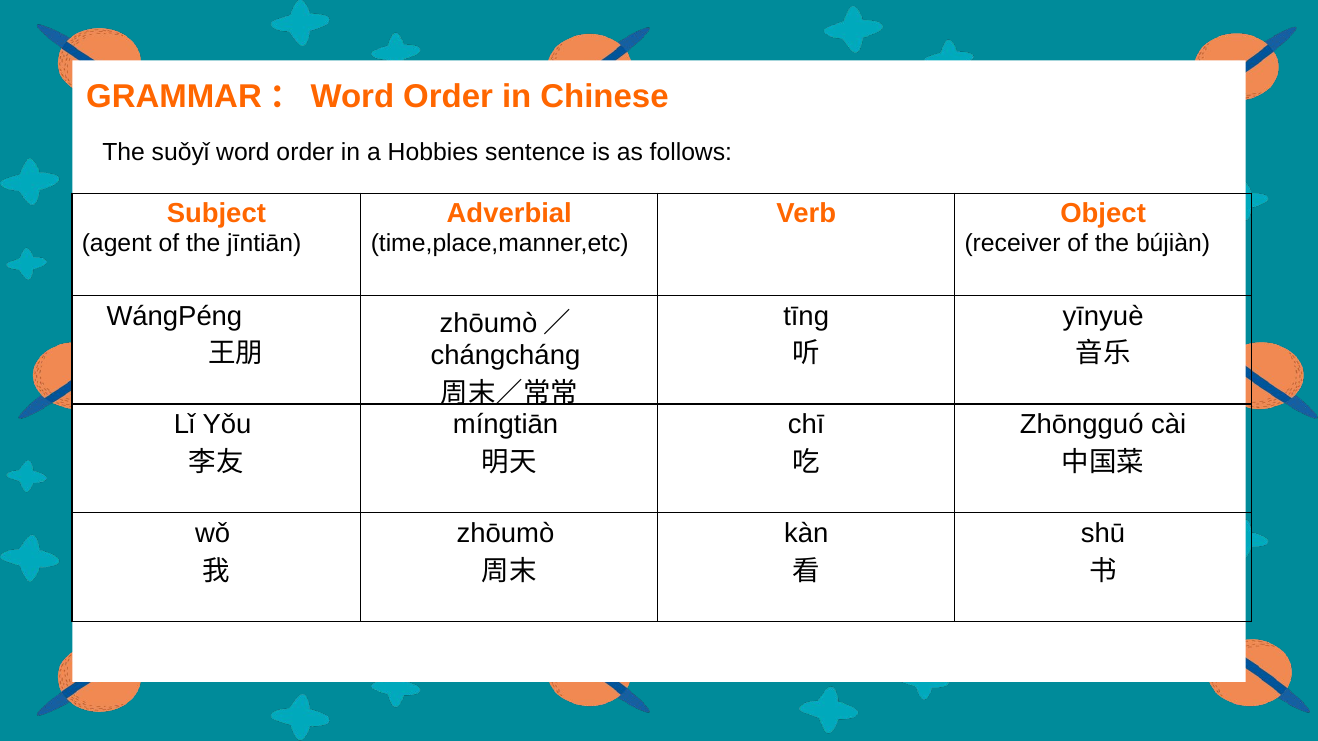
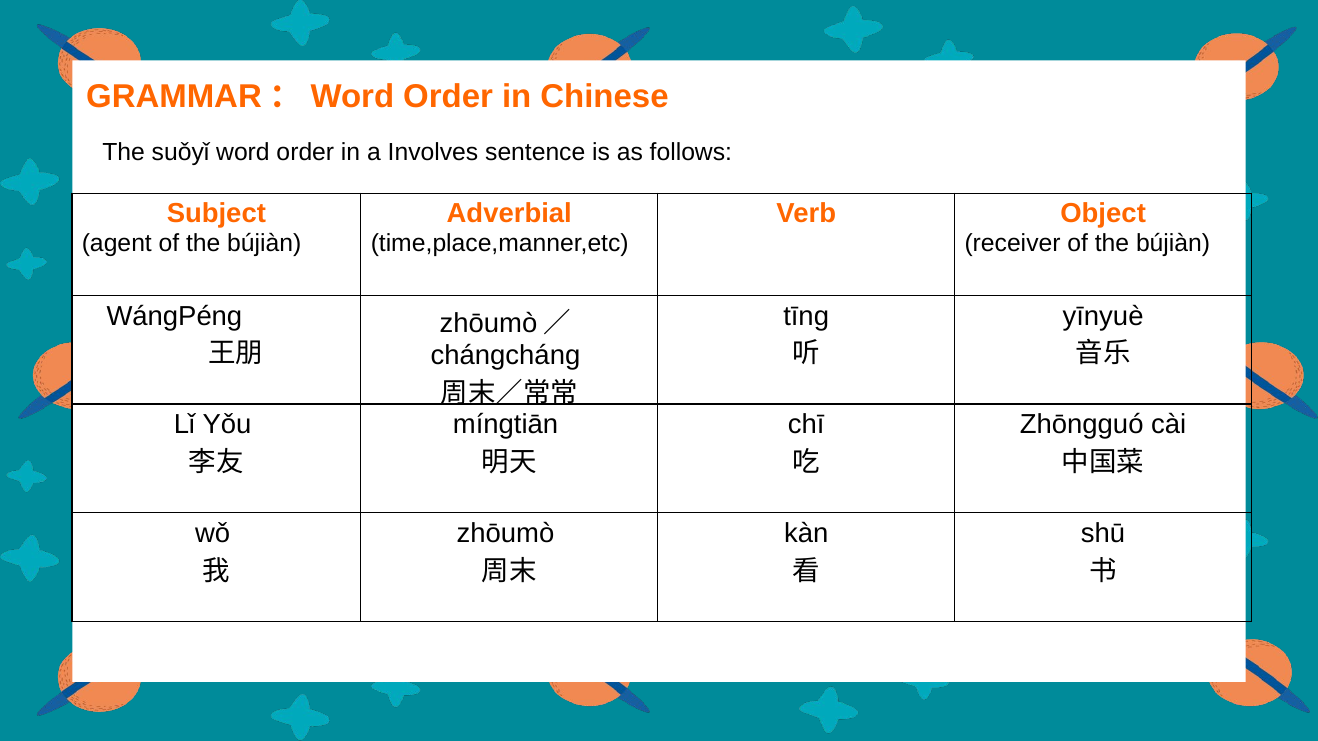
Hobbies: Hobbies -> Involves (433, 152)
agent of the jīntiān: jīntiān -> bújiàn (264, 243)
